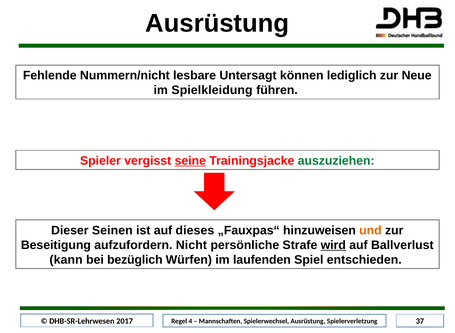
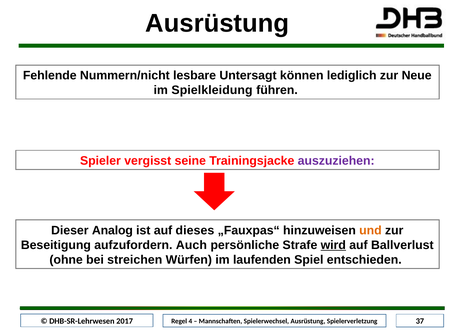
seine underline: present -> none (190, 161)
auszuziehen colour: green -> purple (336, 161)
Seinen: Seinen -> Analog (112, 230)
Nicht: Nicht -> Auch (191, 245)
kann: kann -> ohne (66, 259)
bezüglich: bezüglich -> streichen (135, 259)
